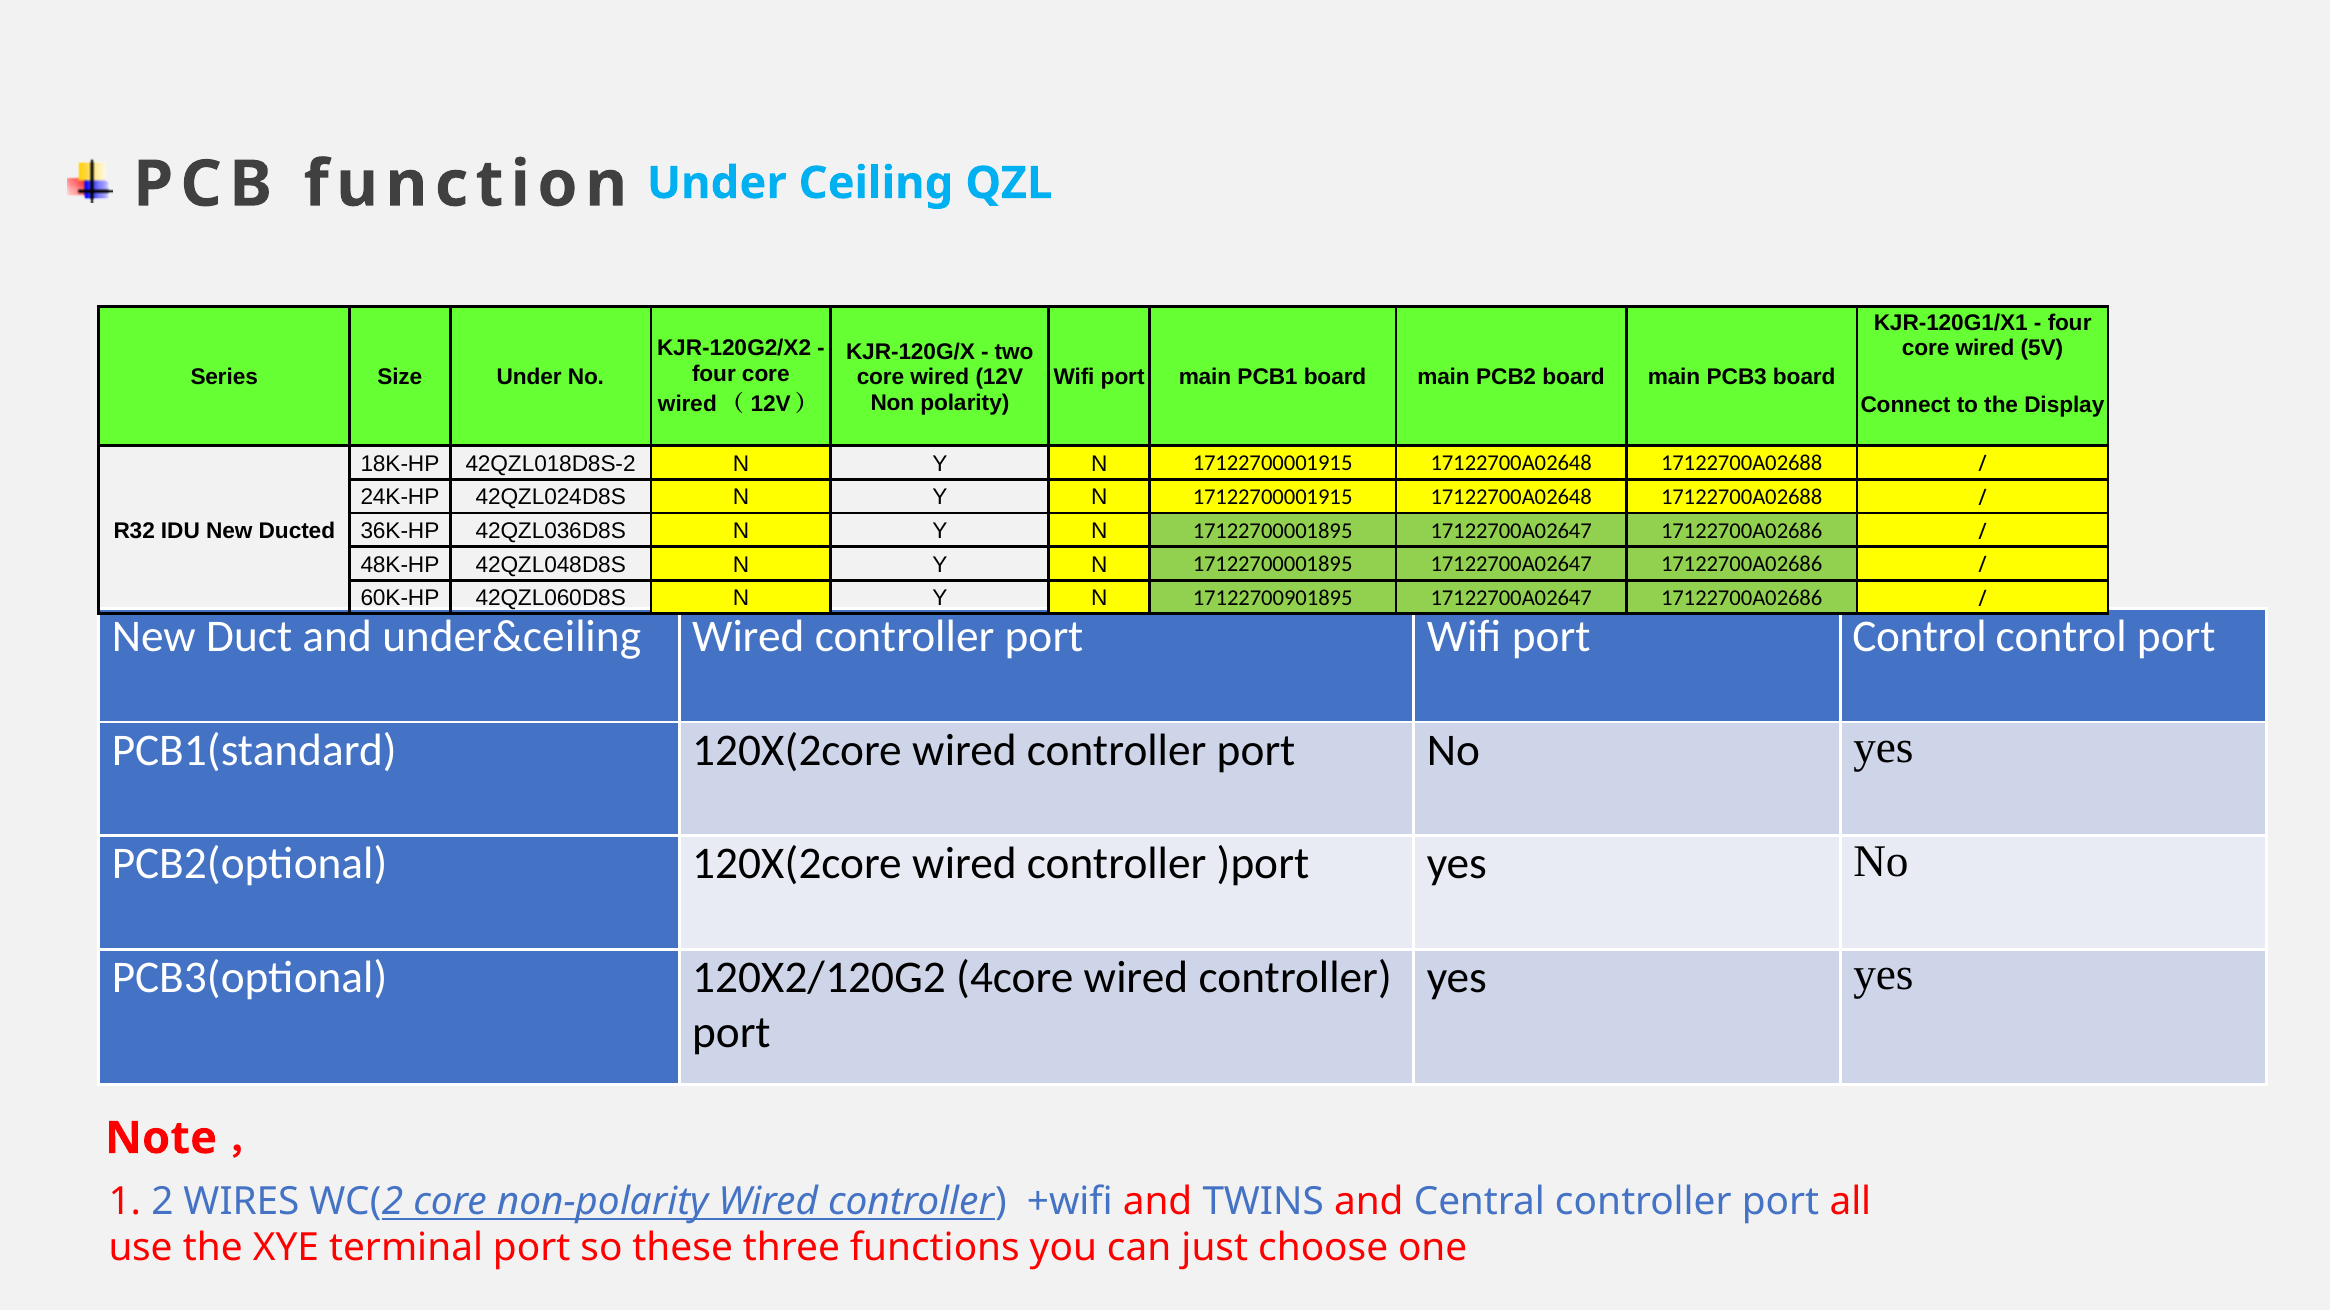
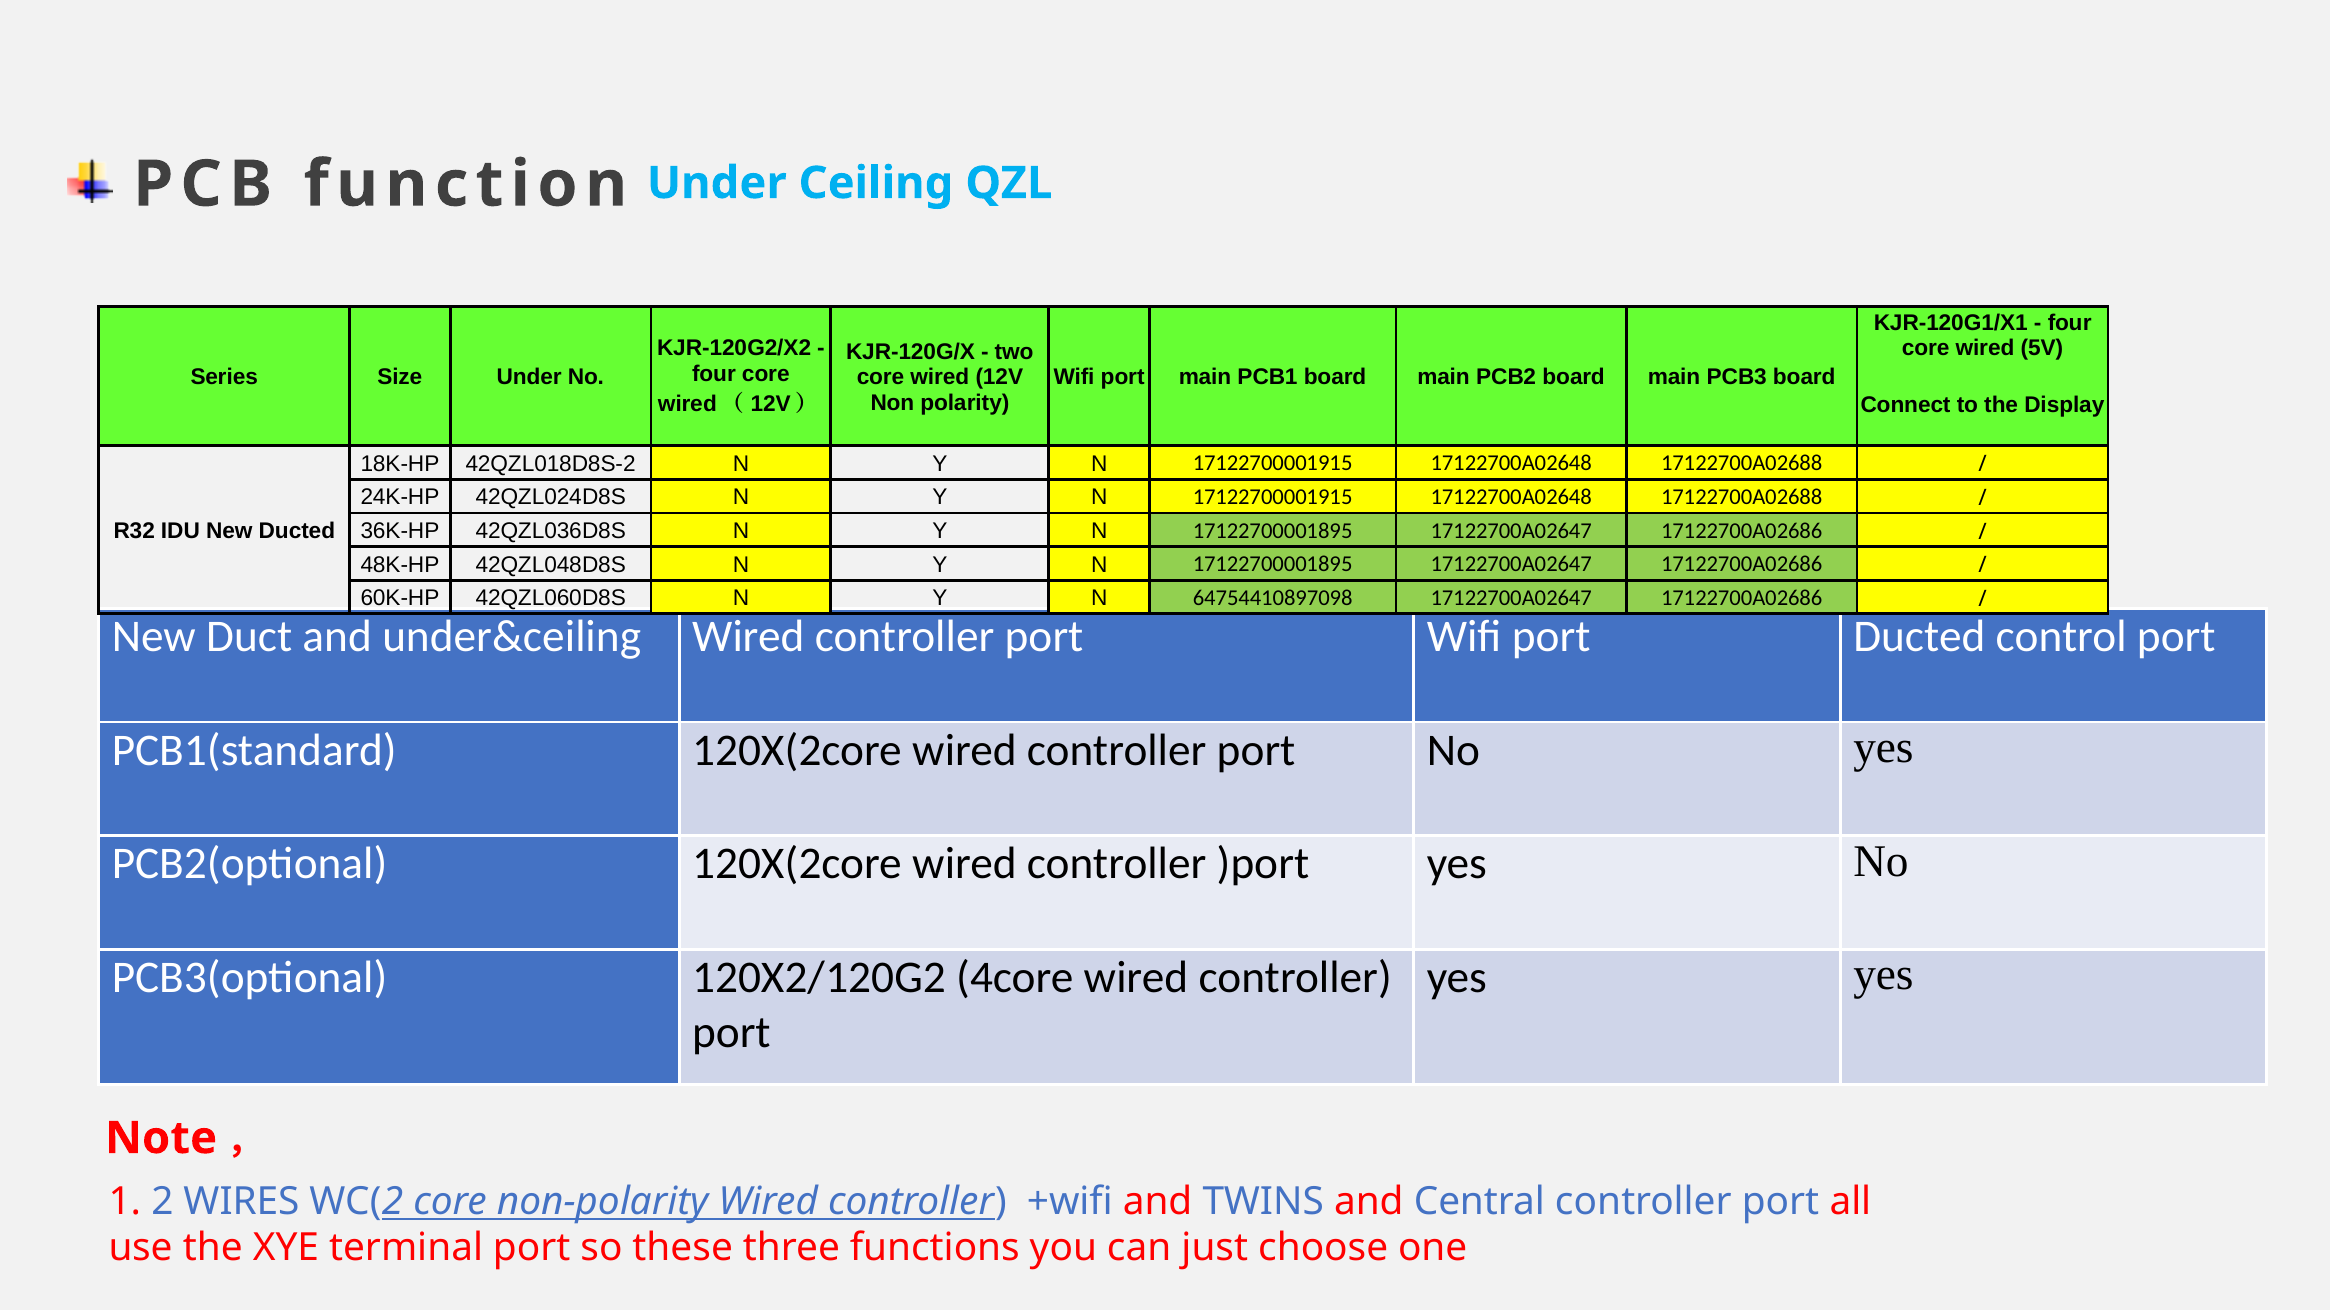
17122700901895: 17122700901895 -> 64754410897098 (1273, 598)
port Control: Control -> Ducted (1919, 637)
